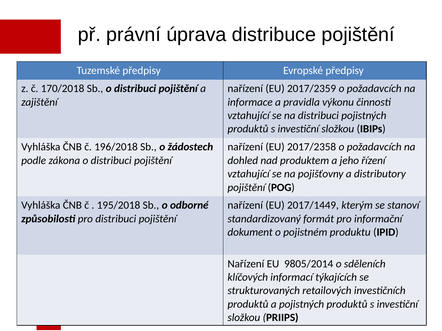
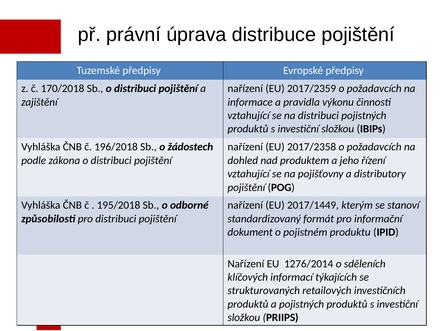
9805/2014: 9805/2014 -> 1276/2014 (309, 264)
